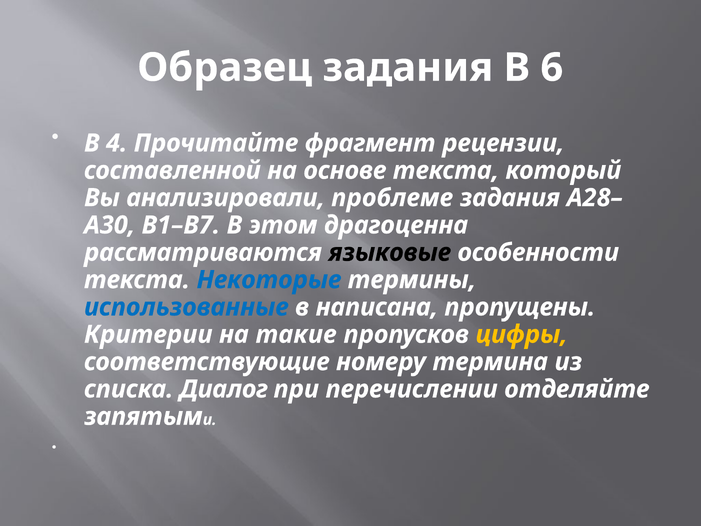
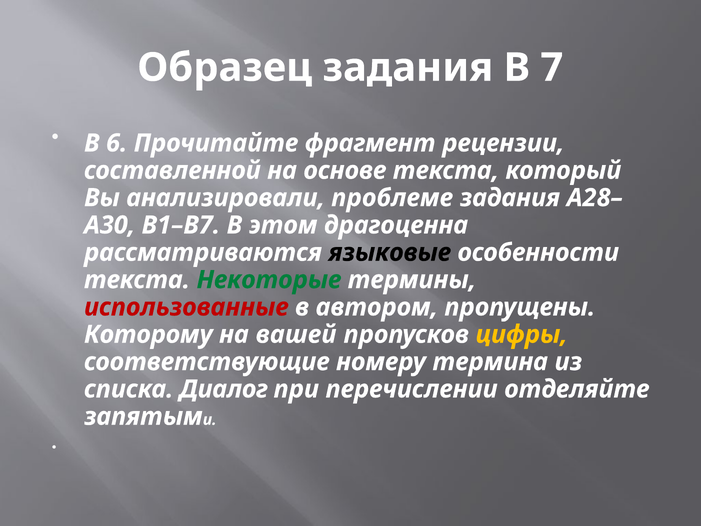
6: 6 -> 7 (552, 68)
4: 4 -> 6 (117, 143)
Некоторые colour: blue -> green (269, 280)
использованные colour: blue -> red (186, 307)
написана: написана -> автором (377, 307)
Критерии: Критерии -> Которому (148, 334)
такие: такие -> вашей (296, 334)
